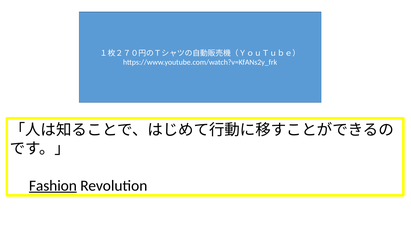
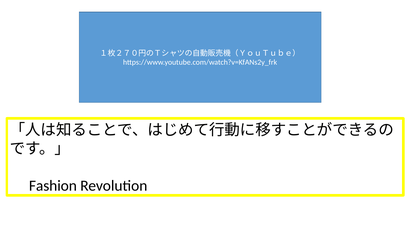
Fashion underline: present -> none (53, 186)
